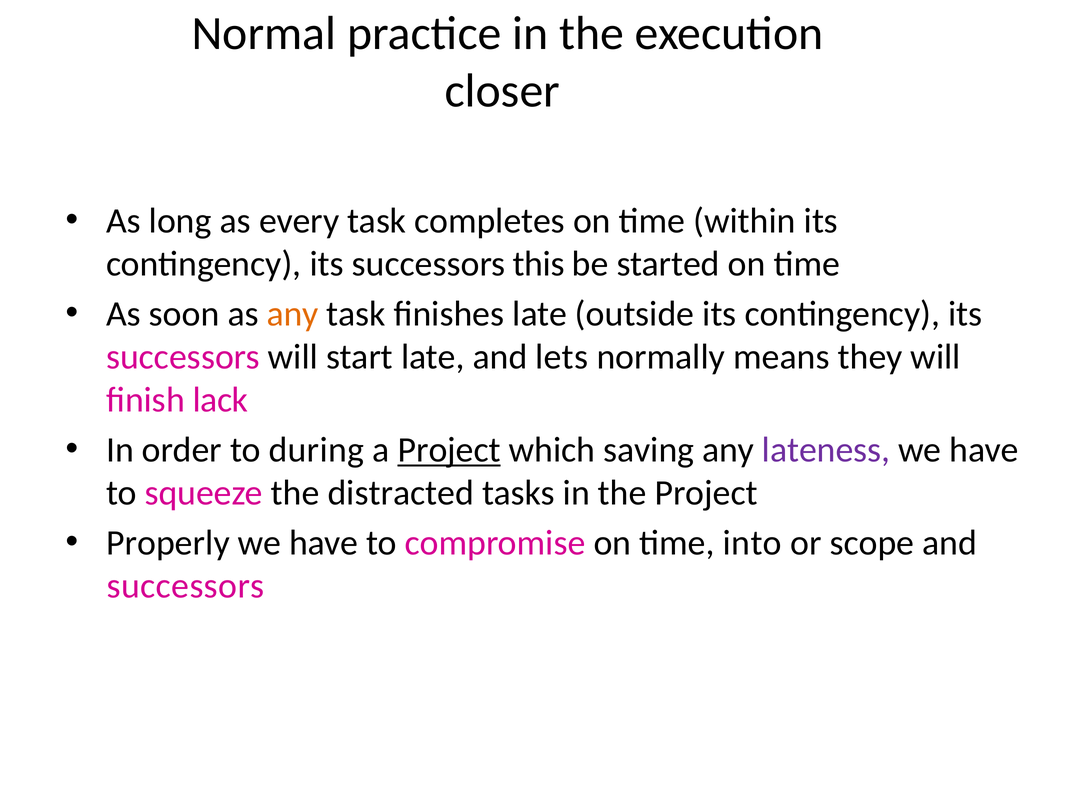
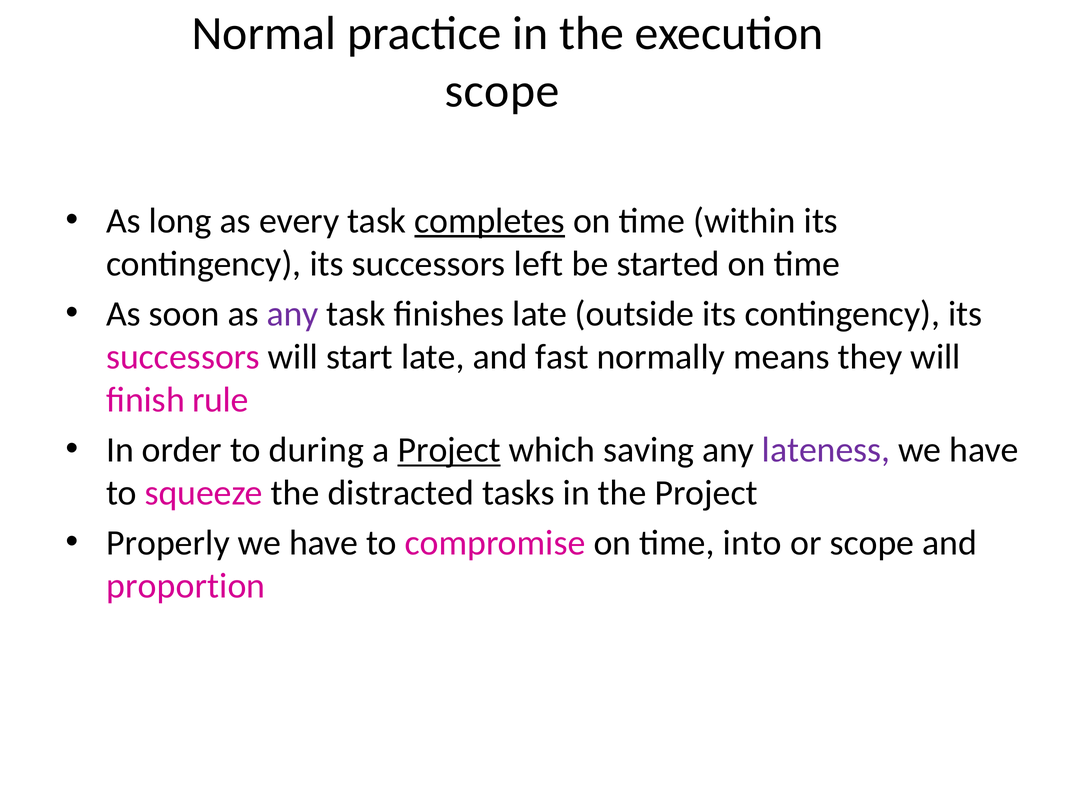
closer: closer -> scope (502, 91)
completes underline: none -> present (490, 221)
this: this -> left (538, 264)
any colour: orange -> purple (293, 314)
lets: lets -> fast (562, 357)
lack: lack -> rule (220, 400)
successors: successors -> proportion (186, 586)
